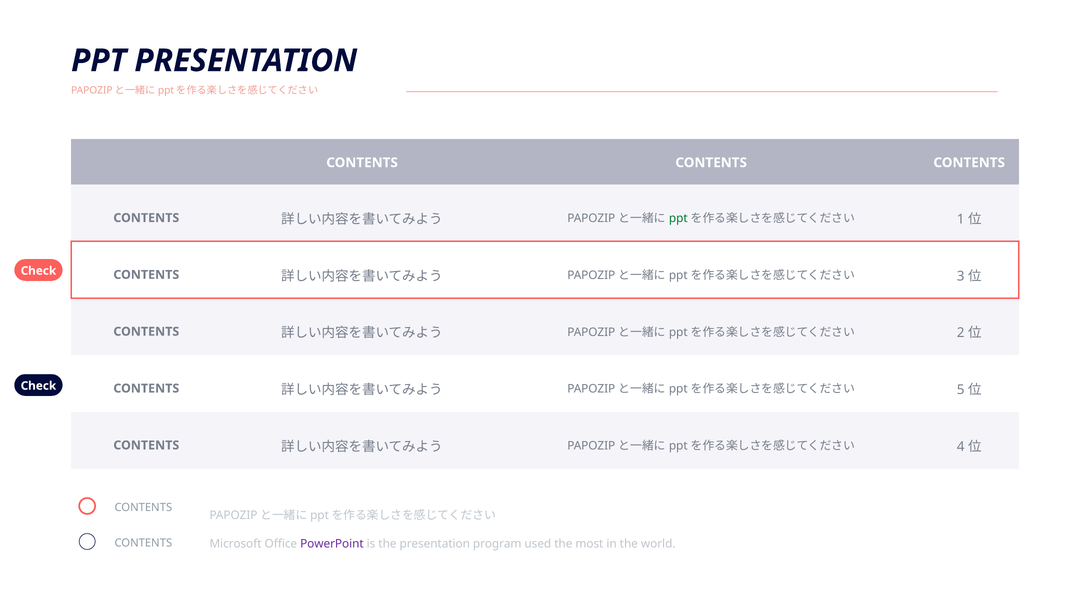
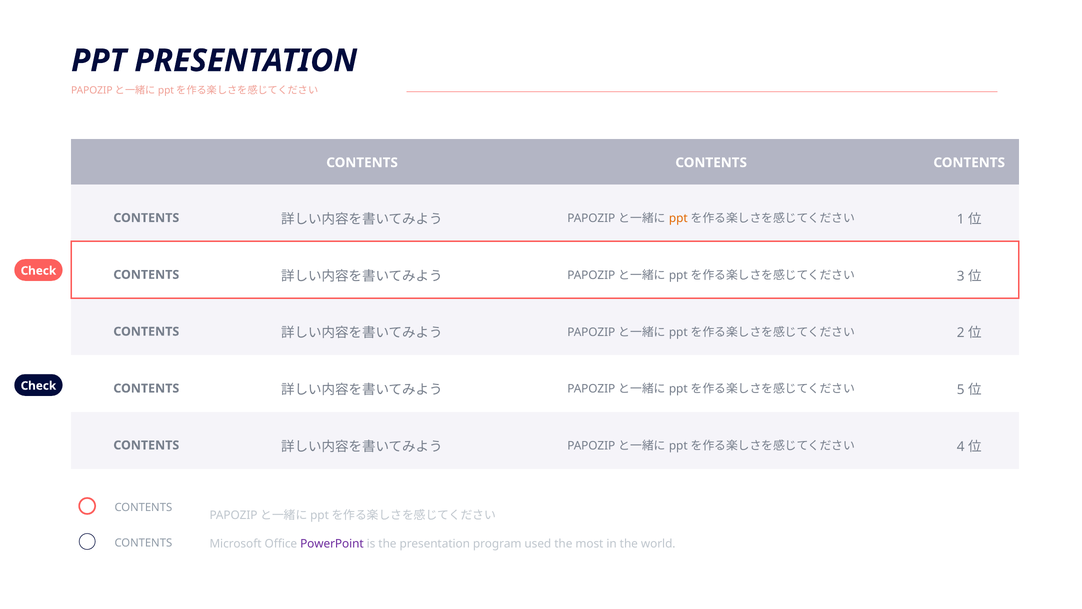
ppt colour: green -> orange (678, 218)
